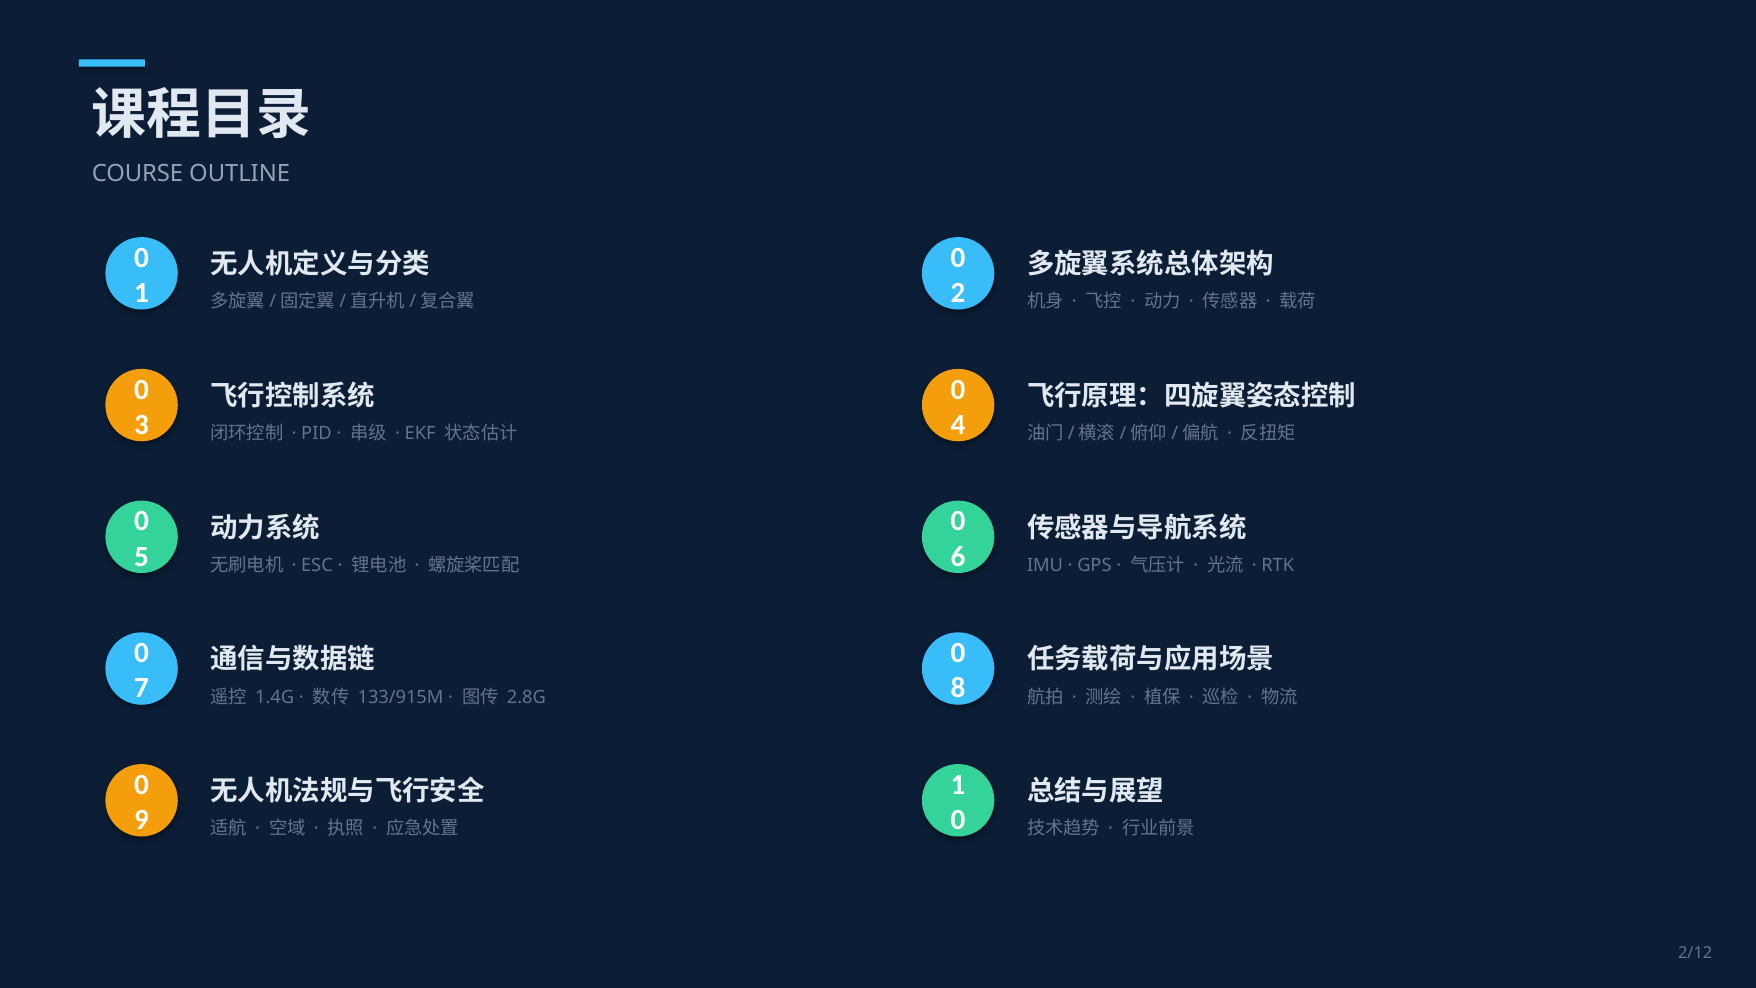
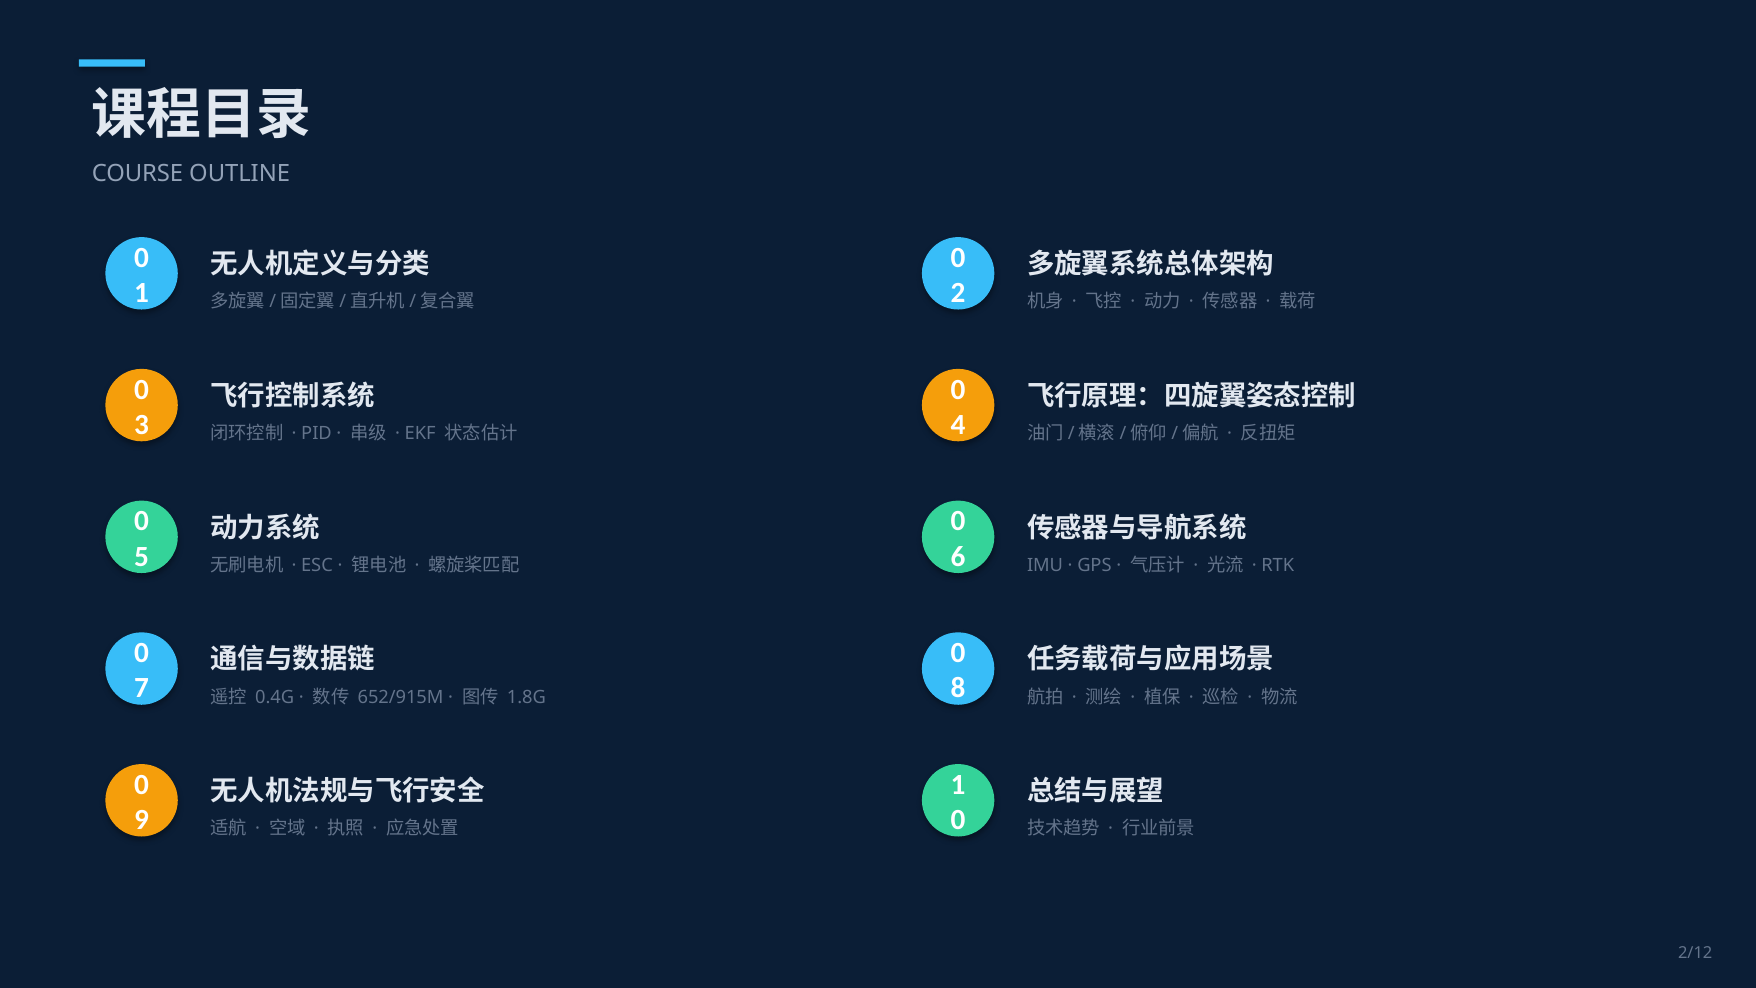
1.4G: 1.4G -> 0.4G (275, 697)
133/915M: 133/915M -> 652/915M (401, 697)
2.8G: 2.8G -> 1.8G (526, 697)
